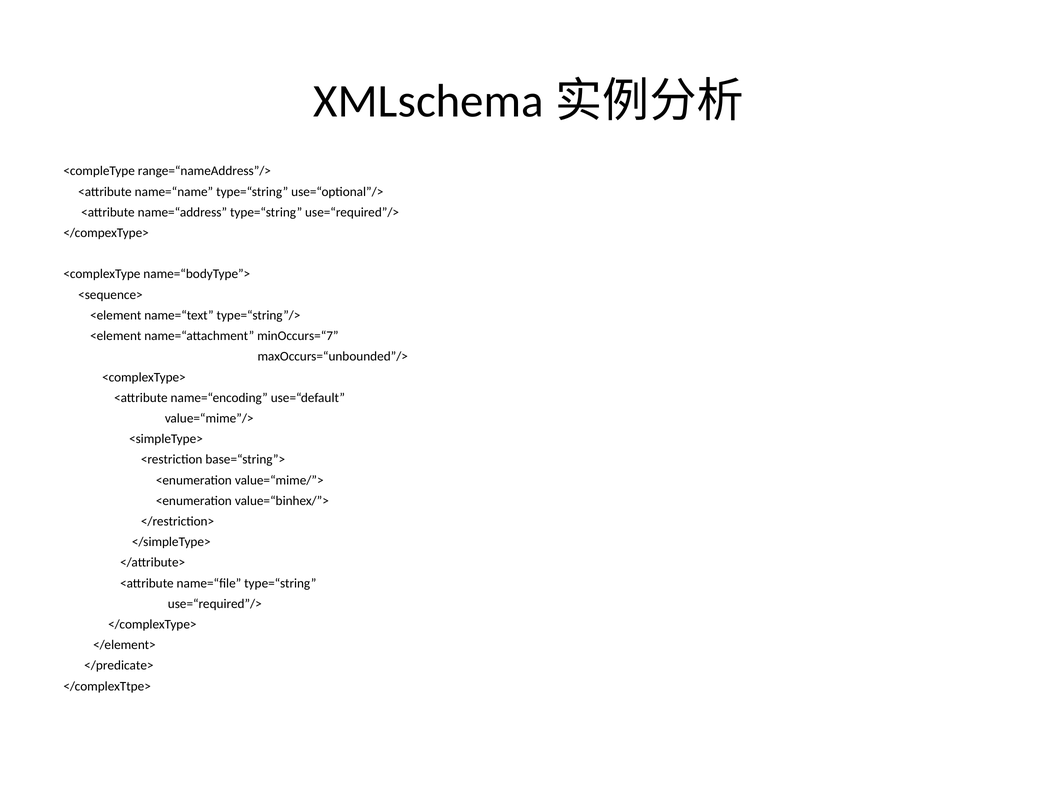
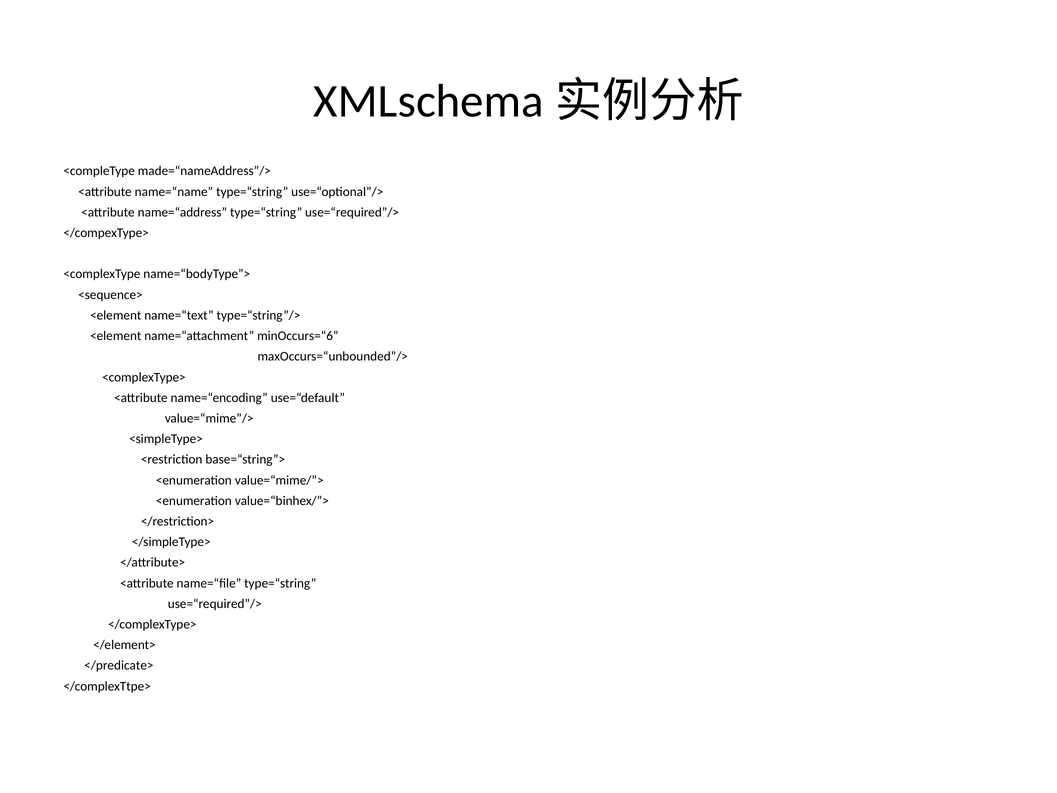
range=“nameAddress”/>: range=“nameAddress”/> -> made=“nameAddress”/> (204, 171)
minOccurs=“7: minOccurs=“7 -> minOccurs=“6 (298, 336)
